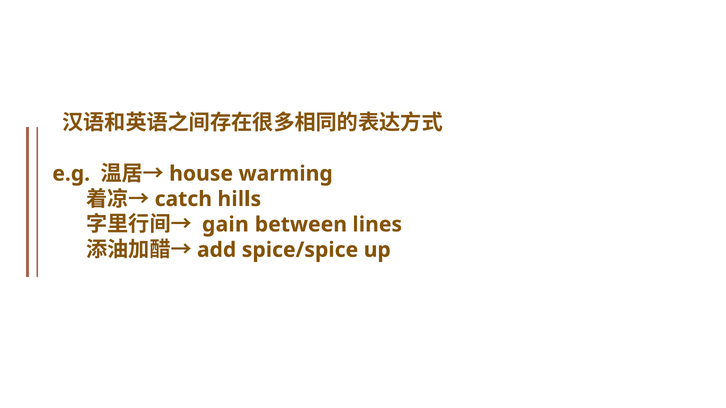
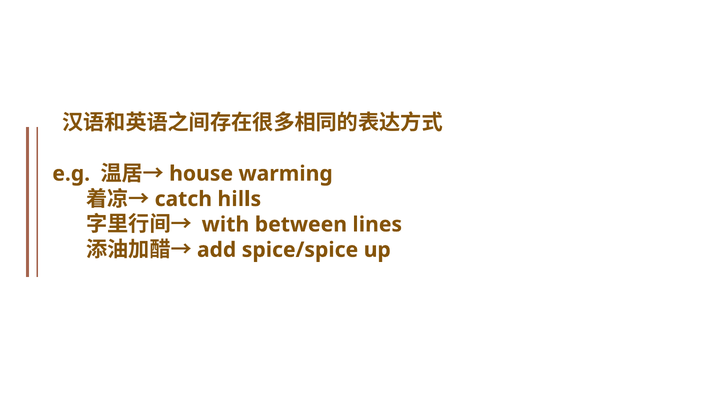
gain: gain -> with (225, 225)
